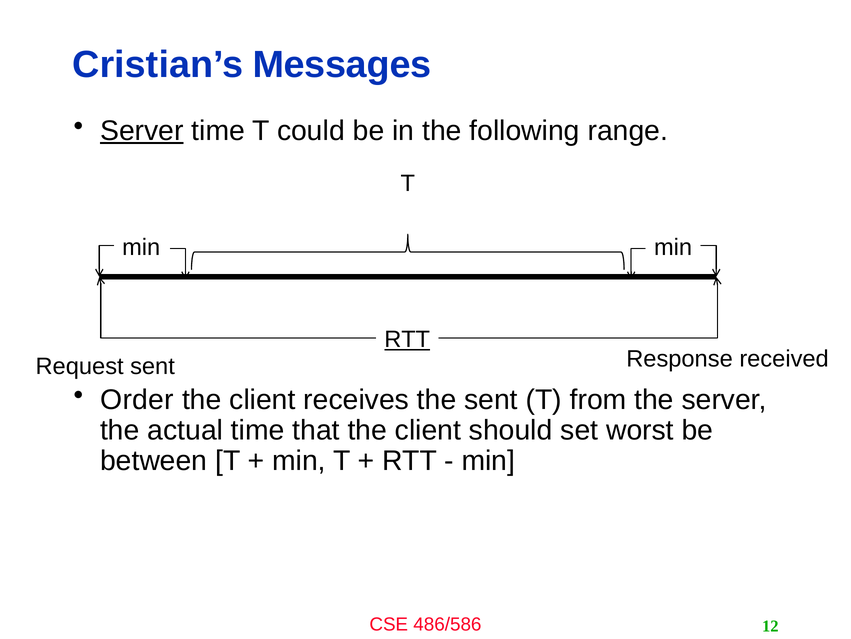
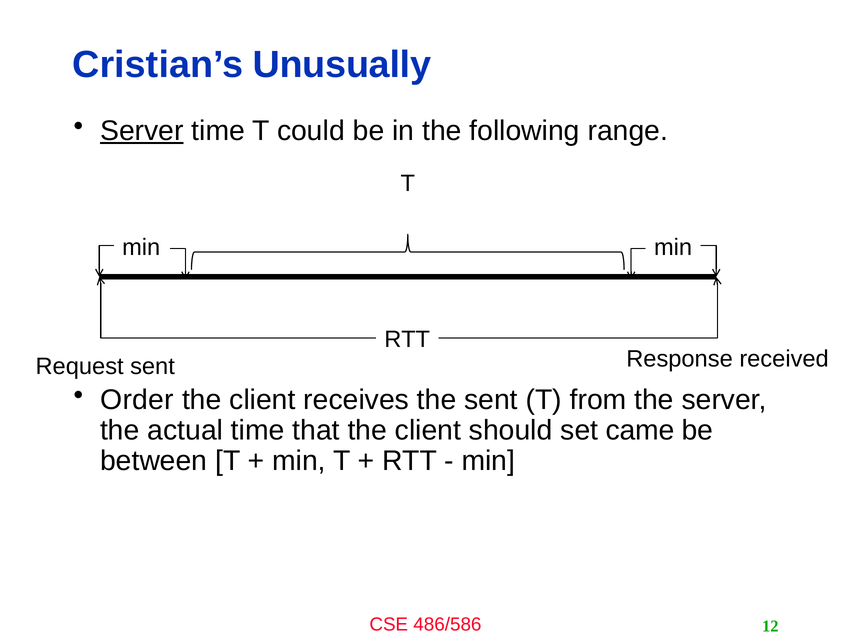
Messages: Messages -> Unusually (342, 65)
RTT underline: present -> none (407, 339)
worst: worst -> came (640, 430)
